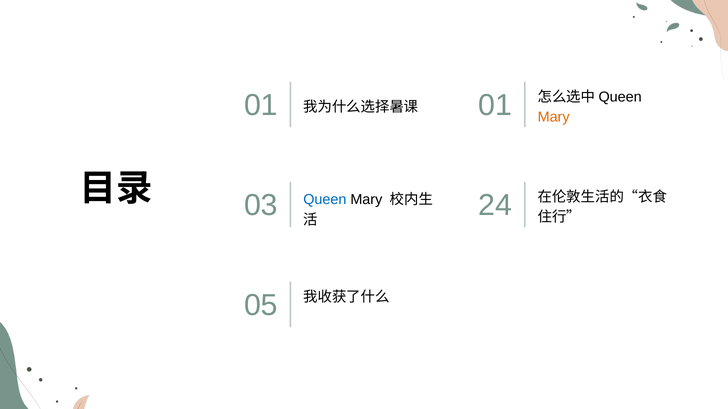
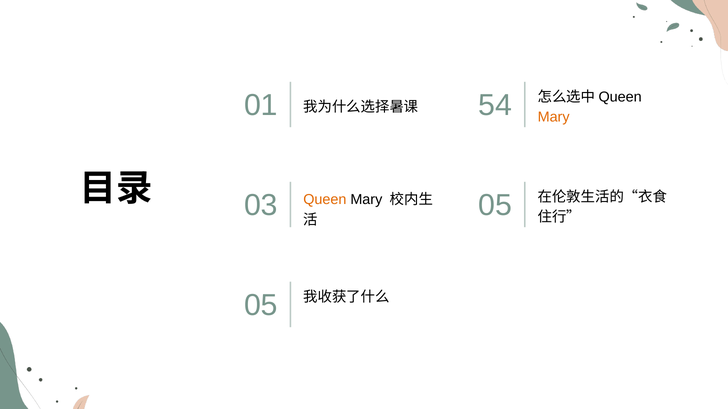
01: 01 -> 54 (495, 105)
Queen colour: blue -> orange (325, 200)
24: 24 -> 05 (495, 205)
